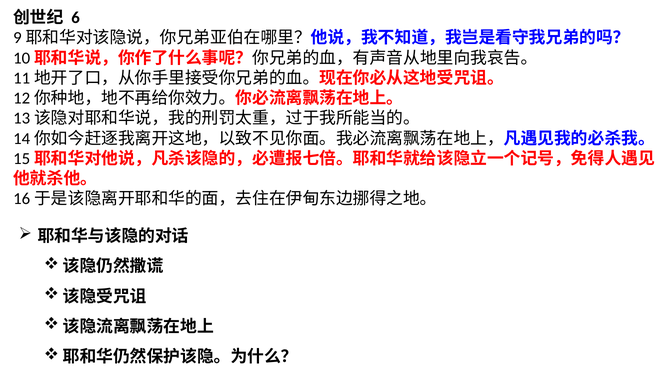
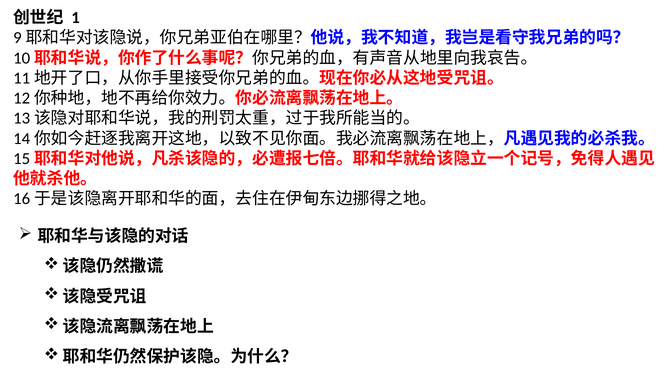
6: 6 -> 1 (76, 18)
